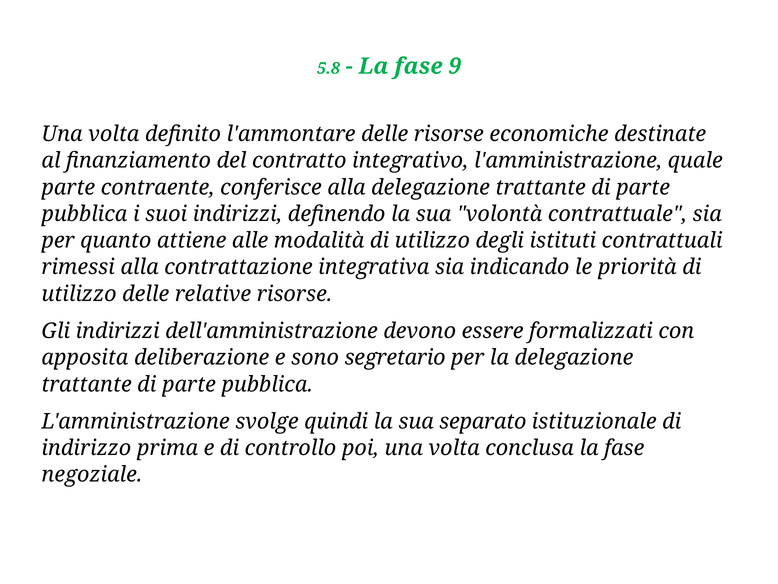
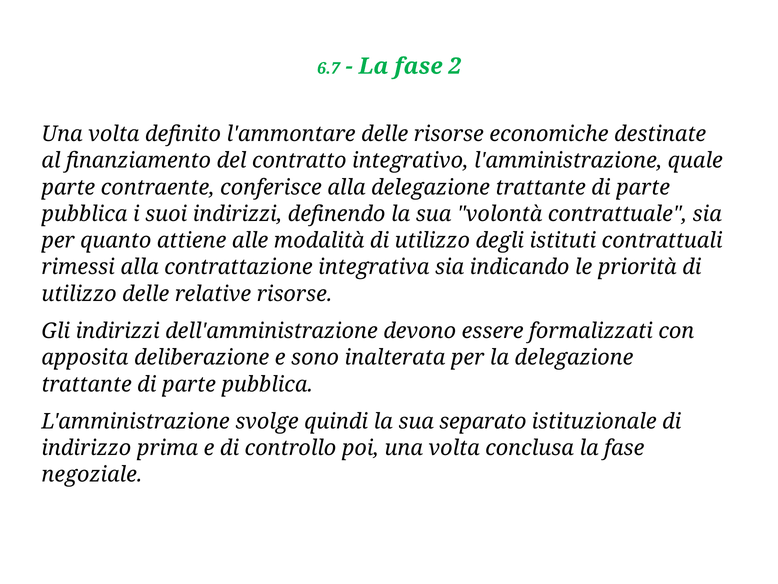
5.8: 5.8 -> 6.7 (328, 68)
9: 9 -> 2 (455, 66)
segretario: segretario -> inalterata (395, 357)
